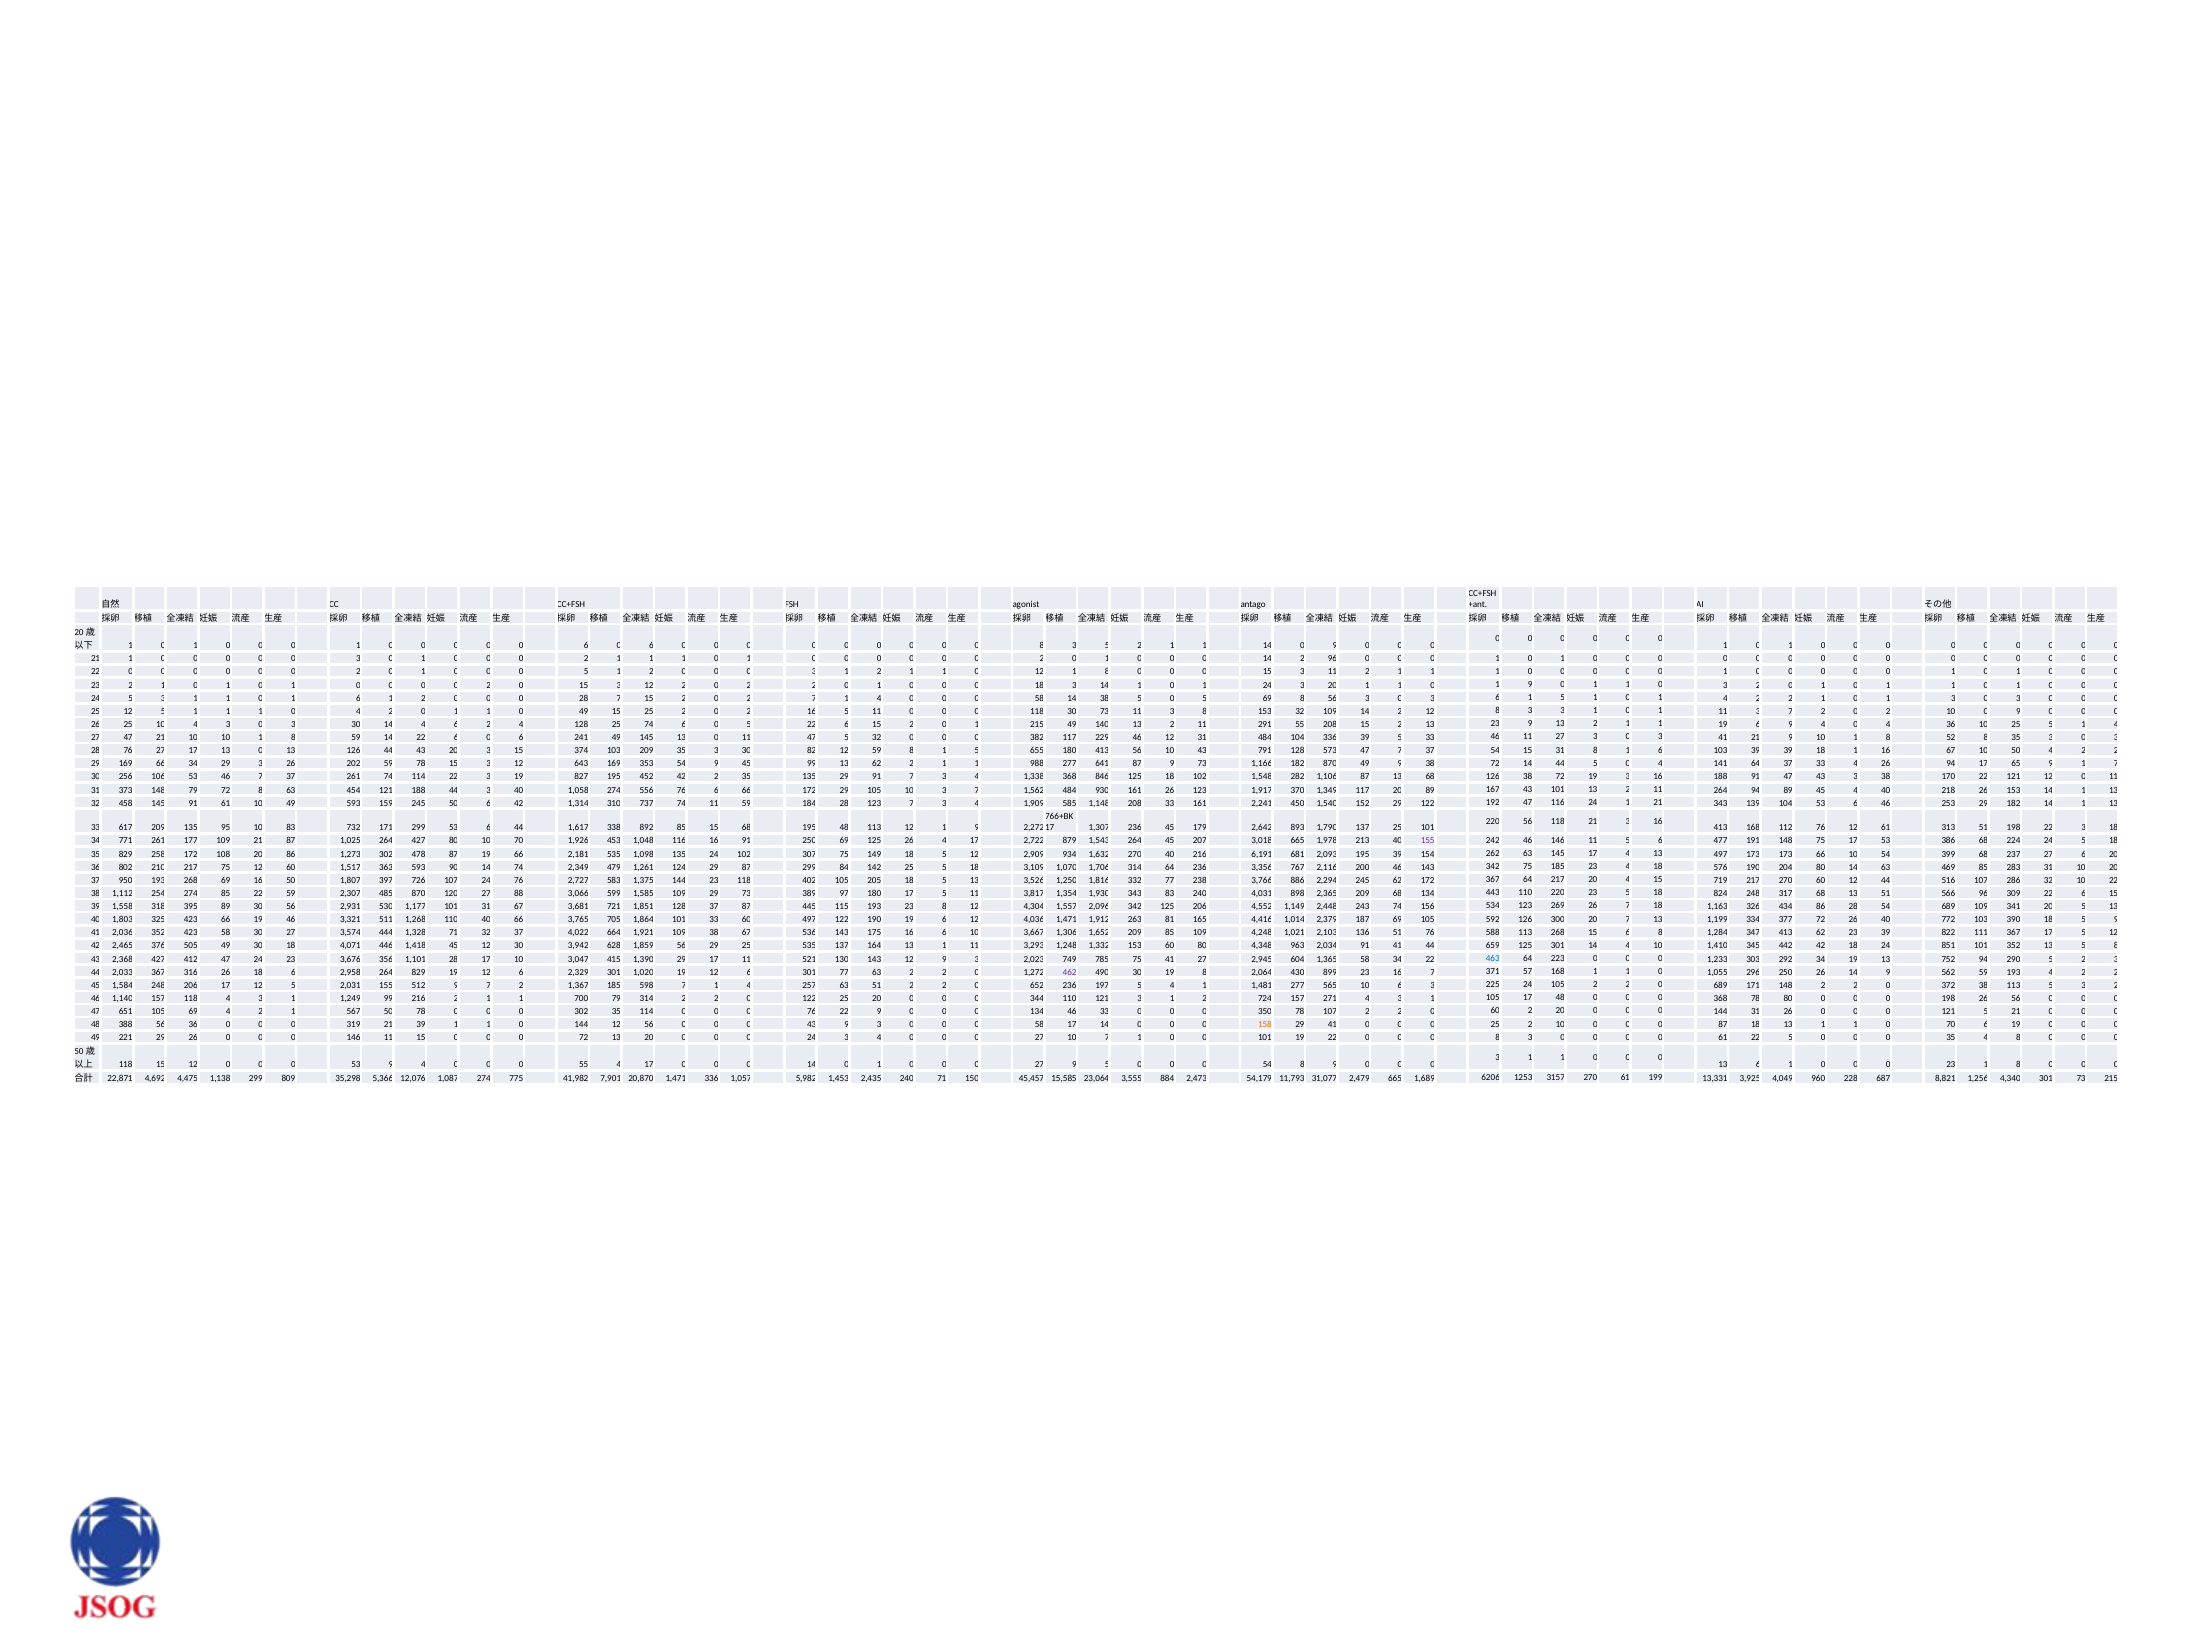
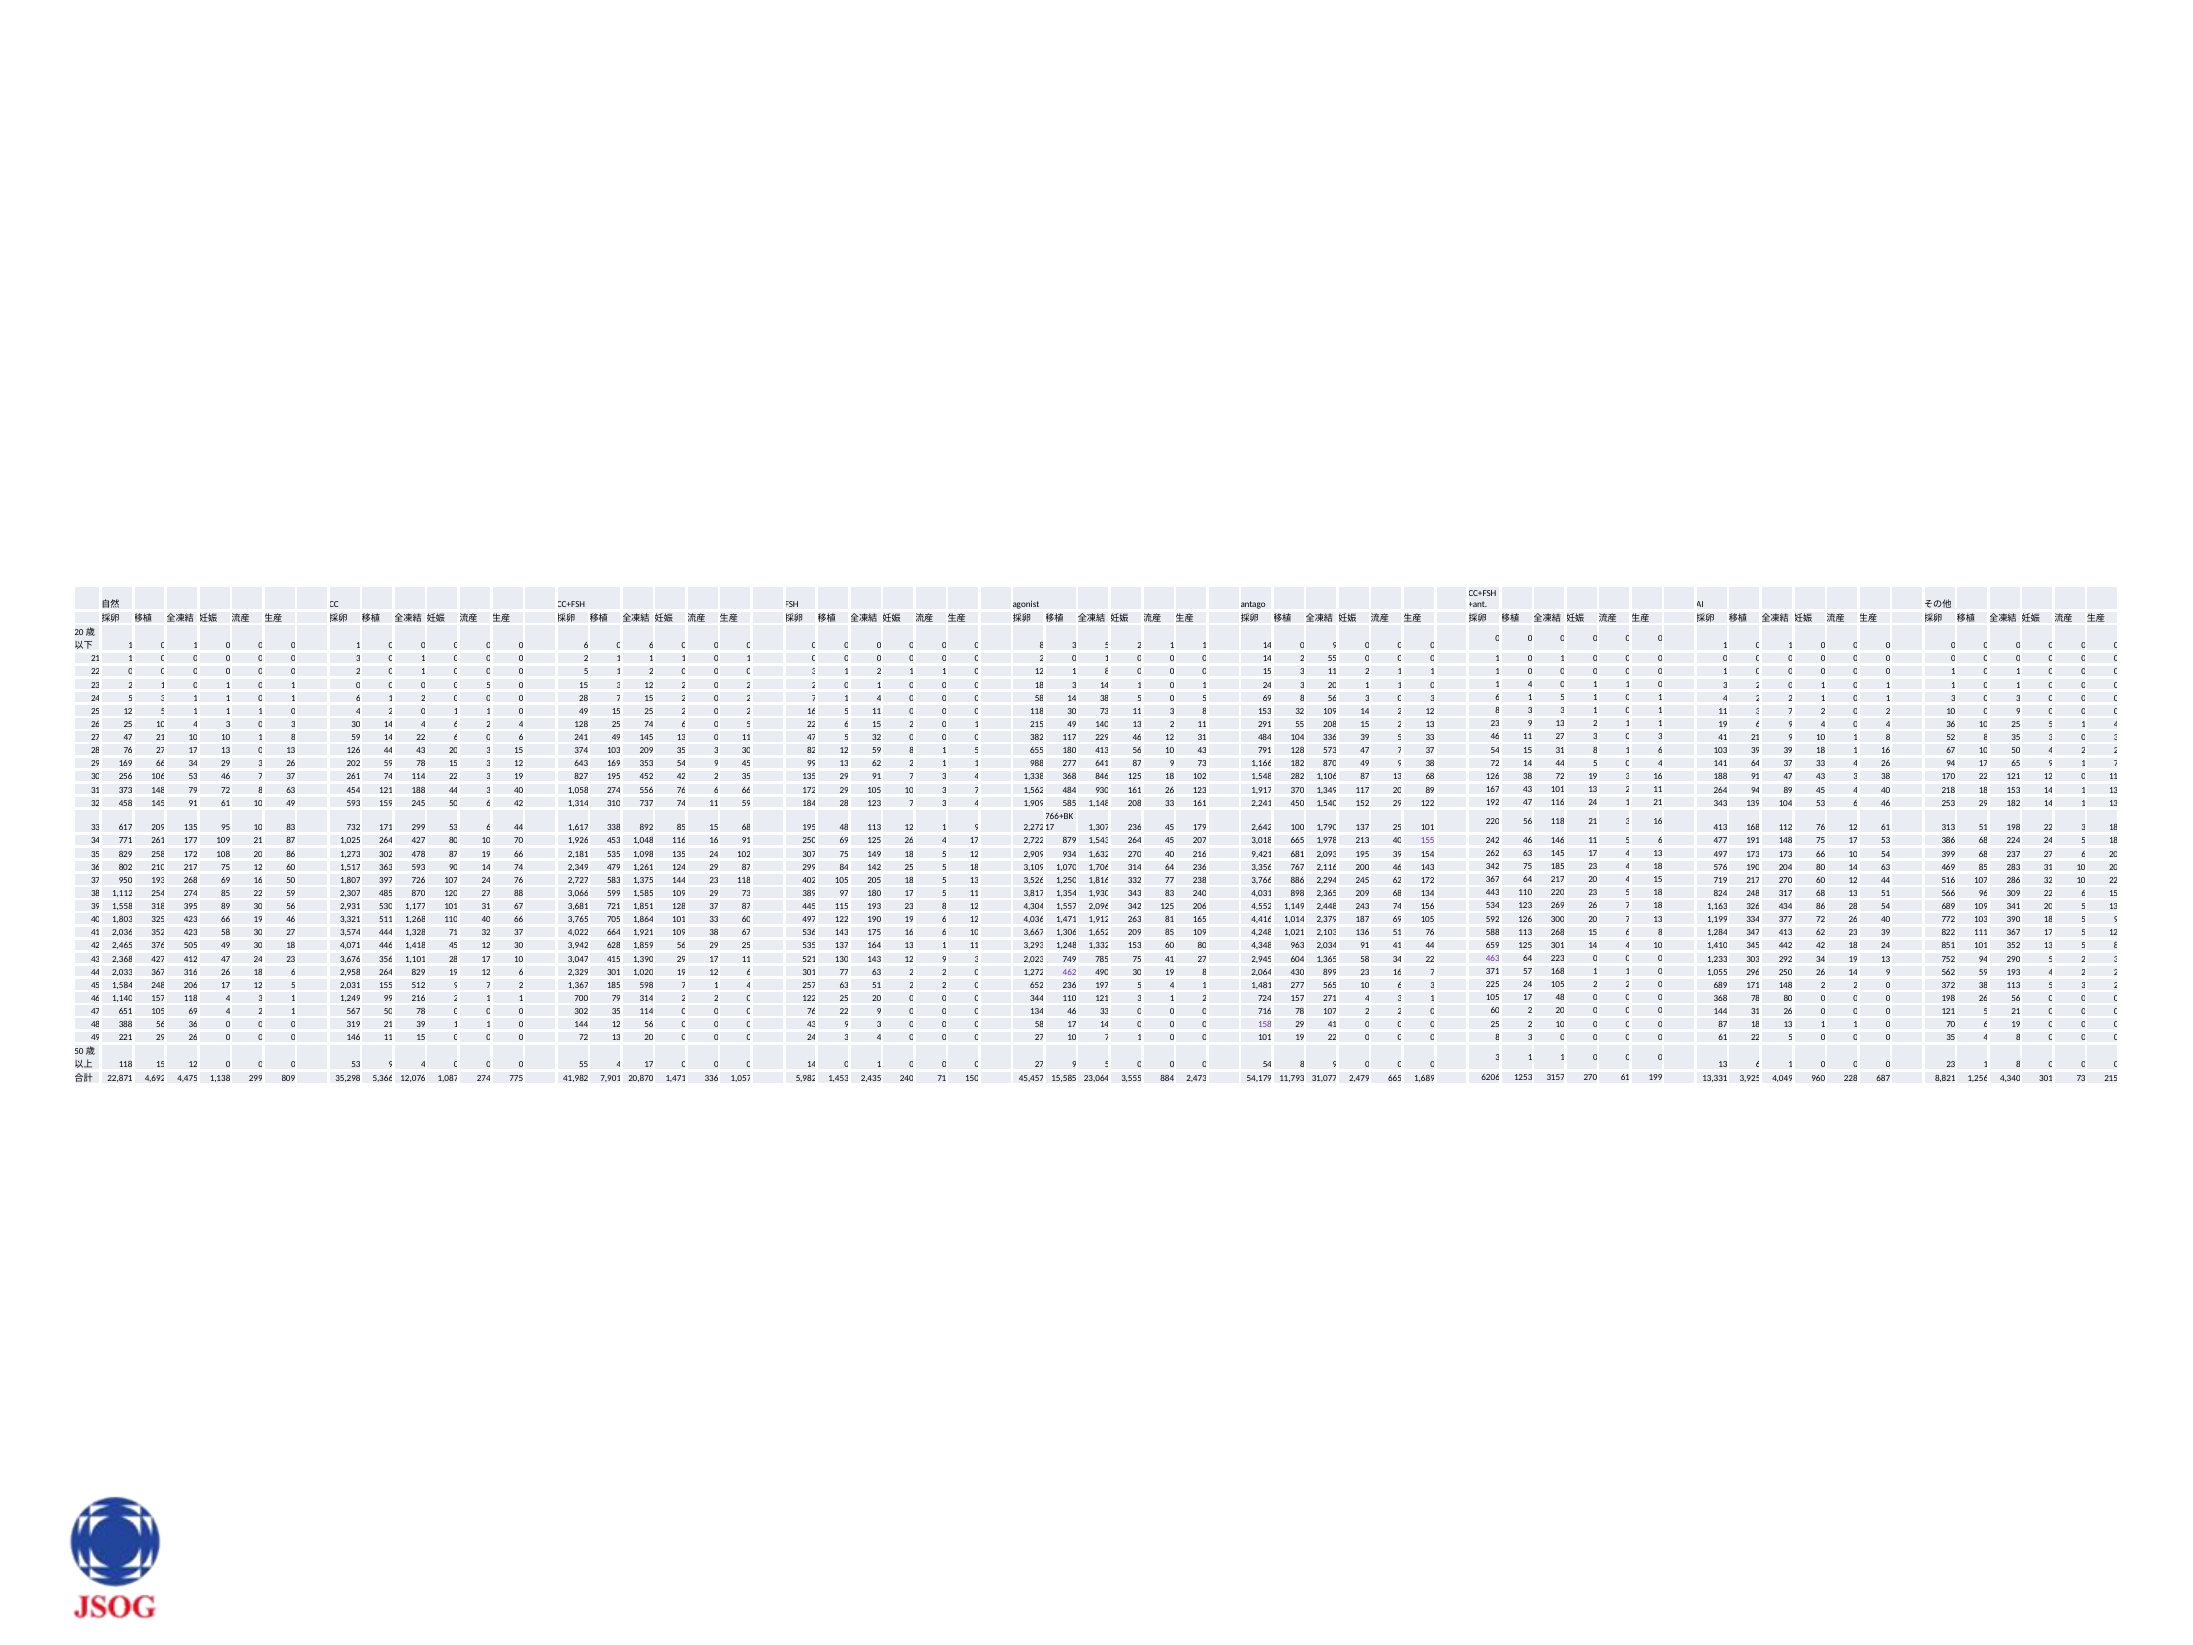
2 96: 96 -> 55 (1332, 659)
2: 2 -> 5 (489, 685)
9: 9 -> 4 (1530, 684)
218 26: 26 -> 18 (1983, 790)
893: 893 -> 100 (1298, 828)
6,191: 6,191 -> 9,421 (1262, 854)
463 colour: blue -> purple (1493, 958)
350: 350 -> 716 (1265, 1011)
158 colour: orange -> purple (1265, 1024)
